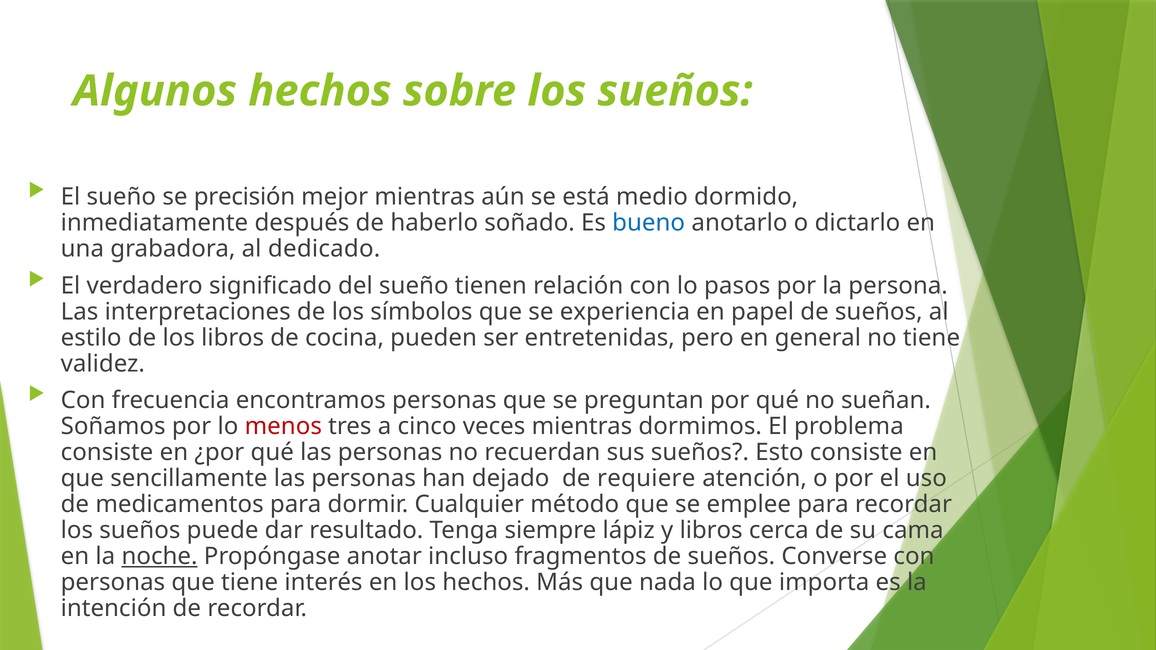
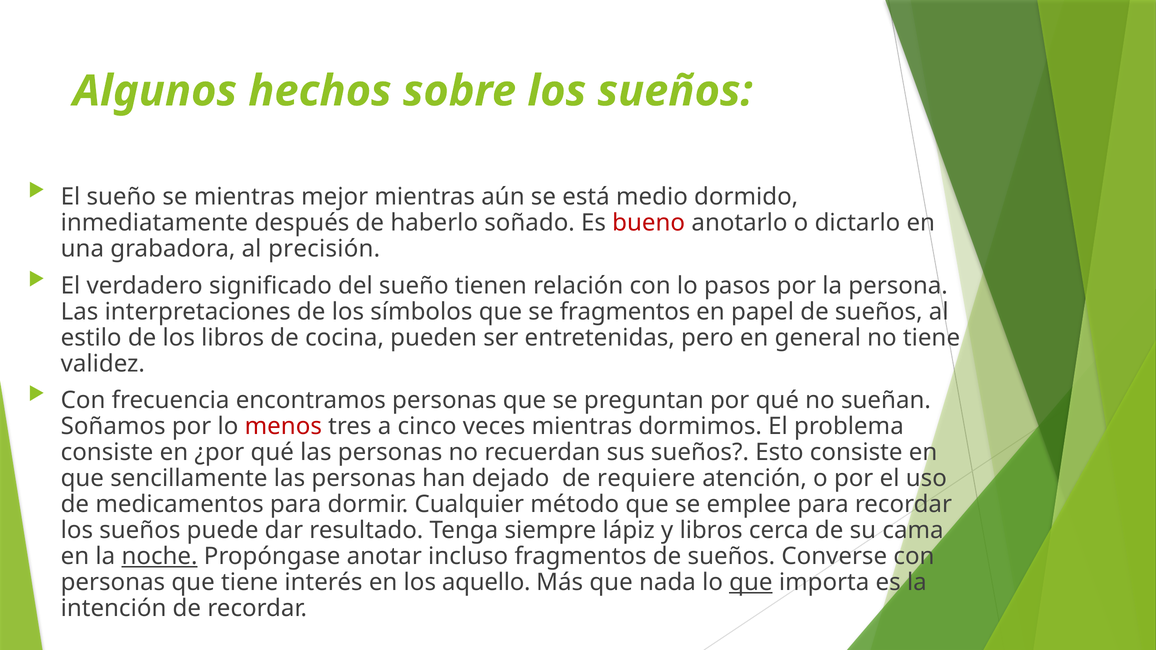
se precisión: precisión -> mientras (244, 197)
bueno colour: blue -> red (649, 223)
dedicado: dedicado -> precisión (324, 249)
se experiencia: experiencia -> fragmentos (625, 312)
los hechos: hechos -> aquello (486, 583)
que underline: none -> present (751, 583)
